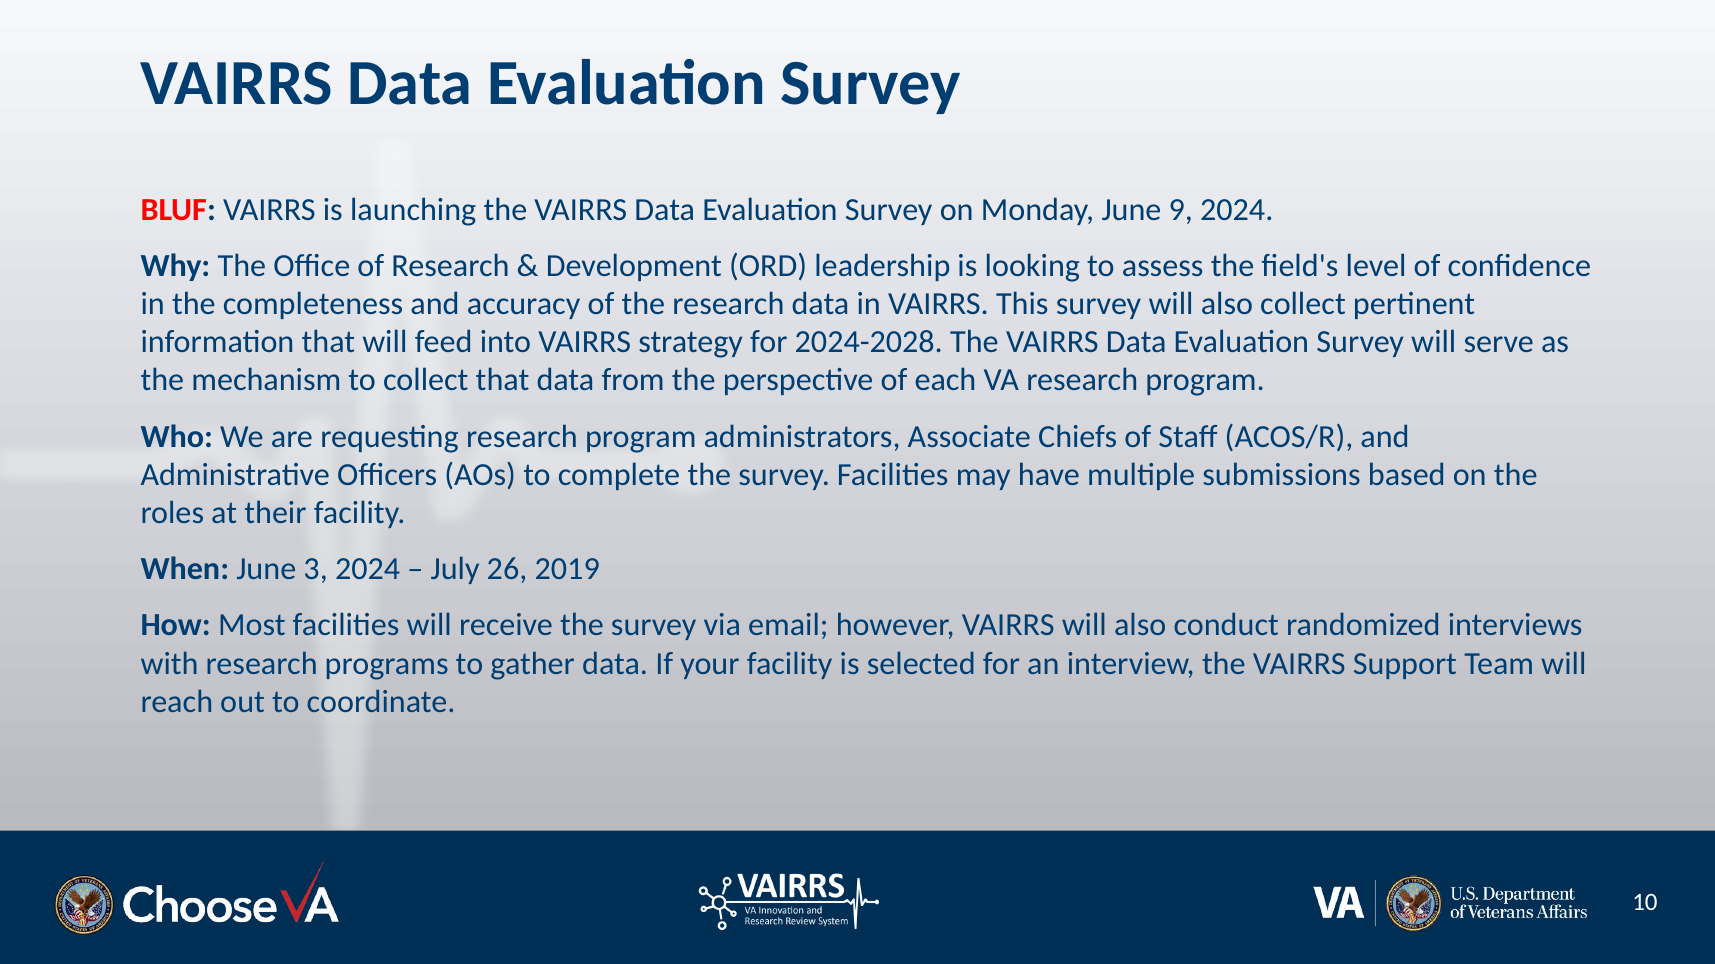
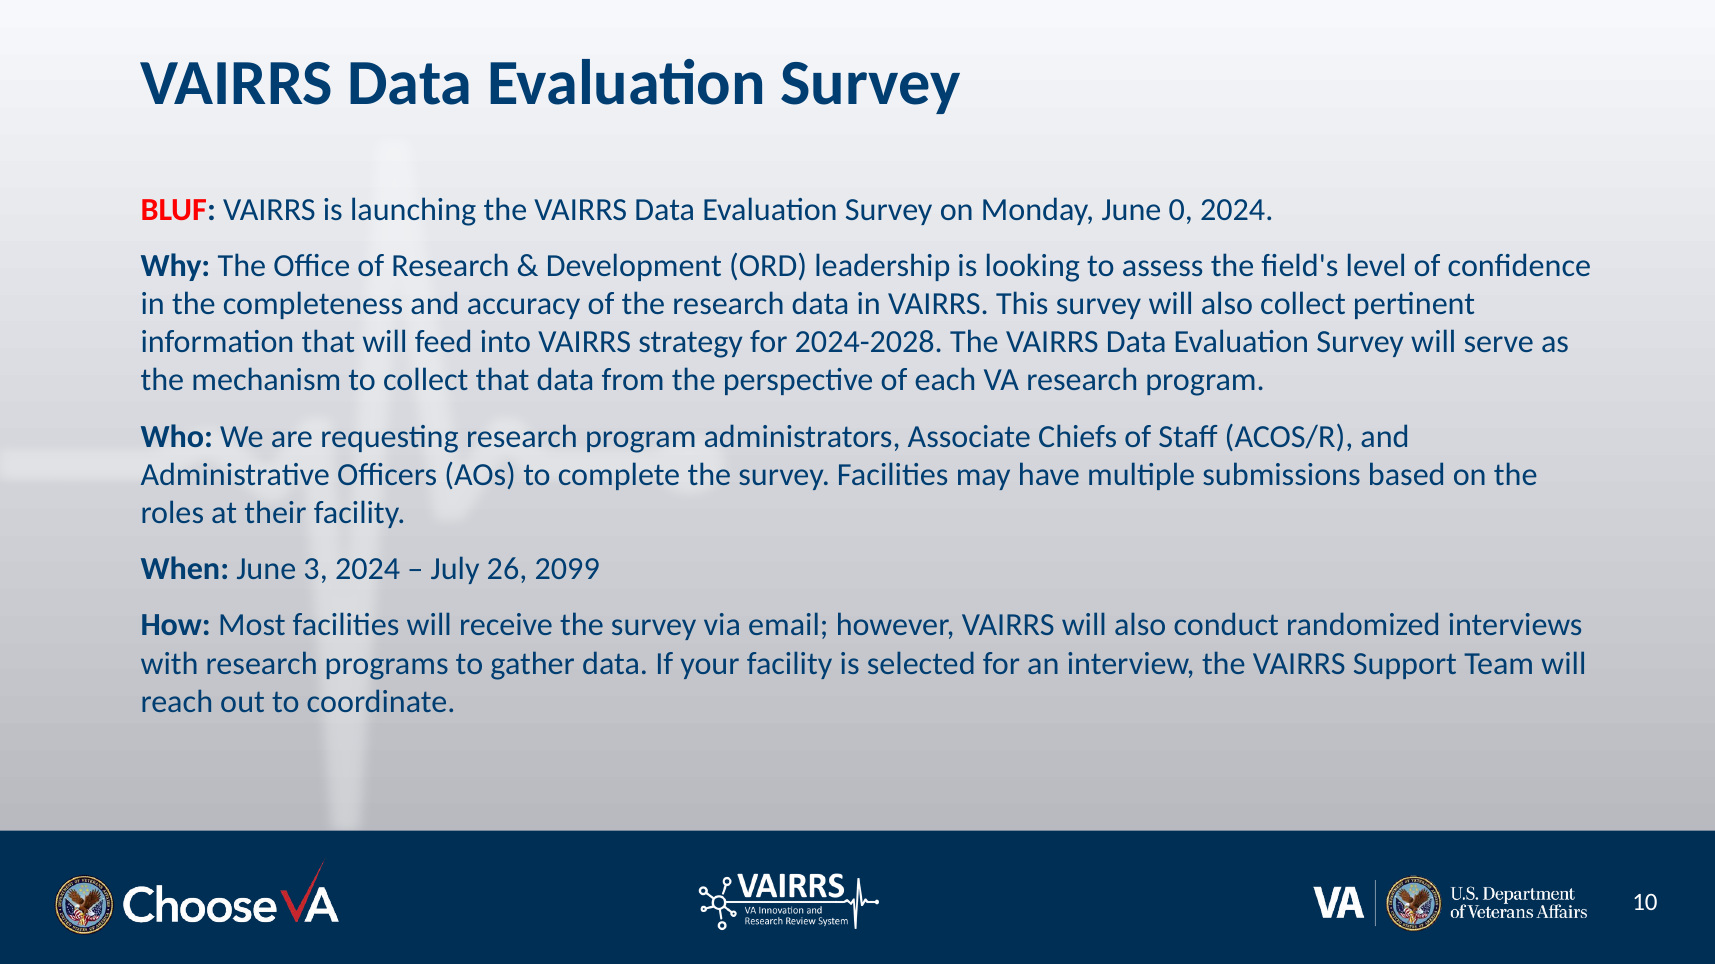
9: 9 -> 0 (1181, 210)
2019: 2019 -> 2099 (567, 570)
